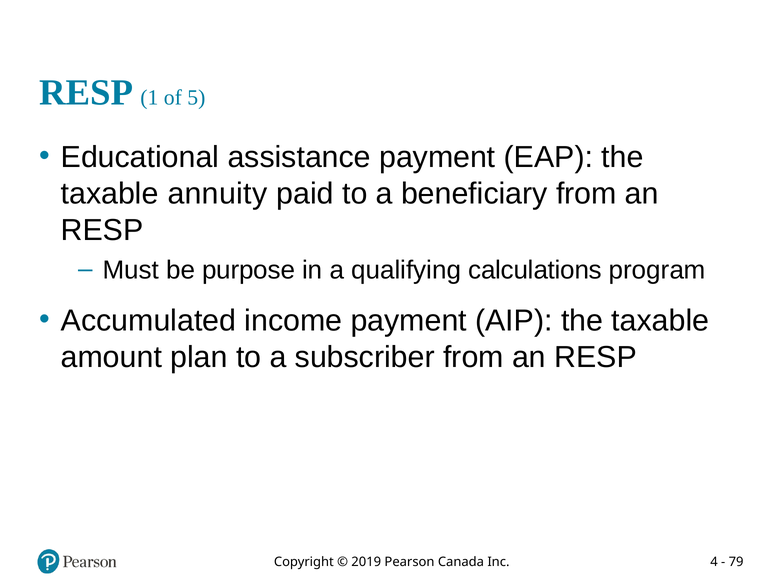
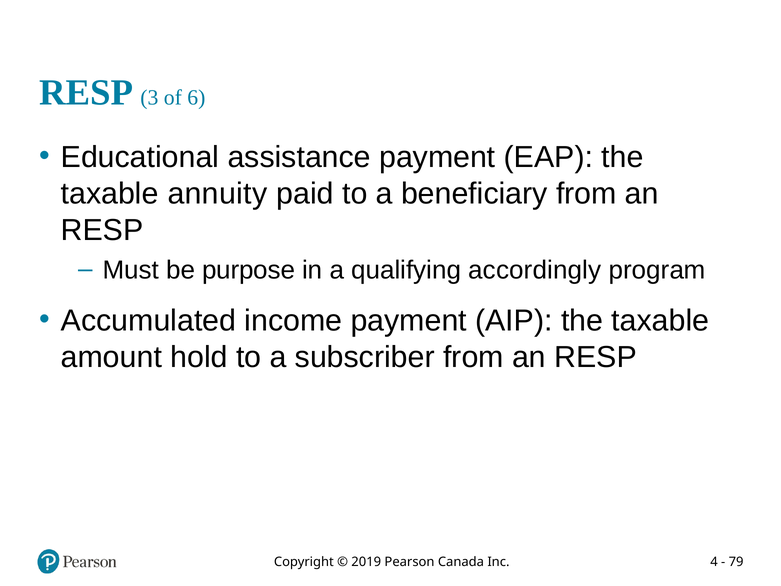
1: 1 -> 3 (149, 98)
5: 5 -> 6 (196, 98)
calculations: calculations -> accordingly (535, 270)
plan: plan -> hold (199, 357)
